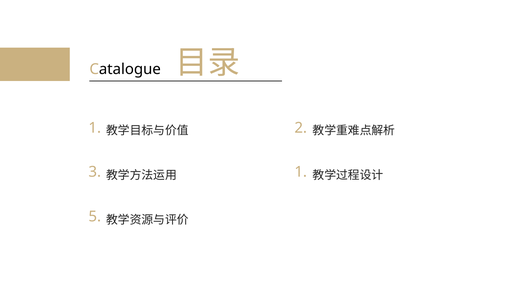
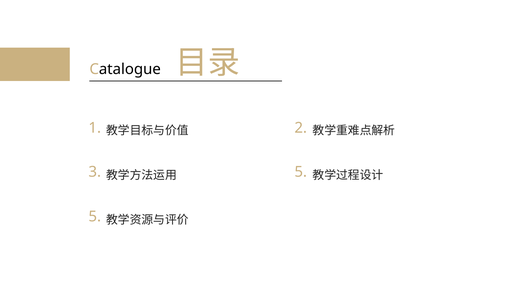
3 1: 1 -> 5 (301, 172)
